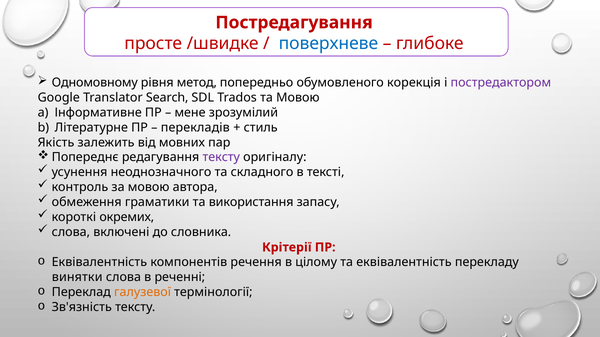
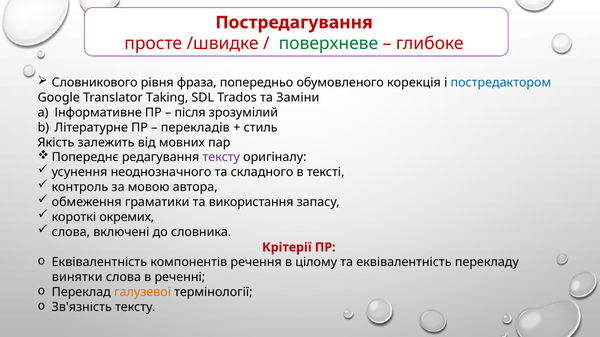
поверхневе colour: blue -> green (328, 44)
Одномовному: Одномовному -> Словникового (95, 83)
метод: метод -> фраза (197, 83)
постредактором colour: purple -> blue (501, 83)
Search: Search -> Taking (167, 98)
та Мовою: Мовою -> Заміни (298, 98)
мене: мене -> після (190, 113)
